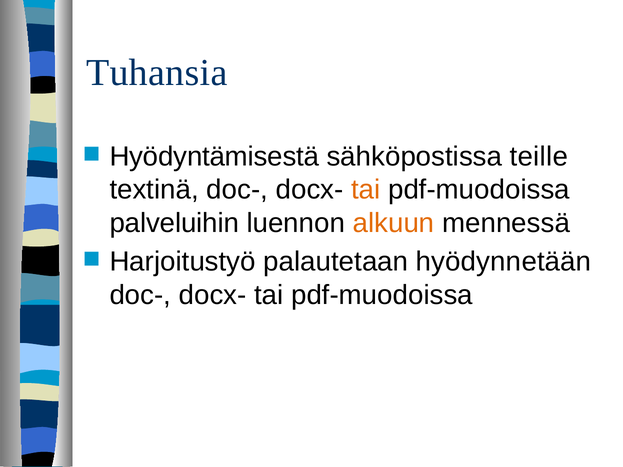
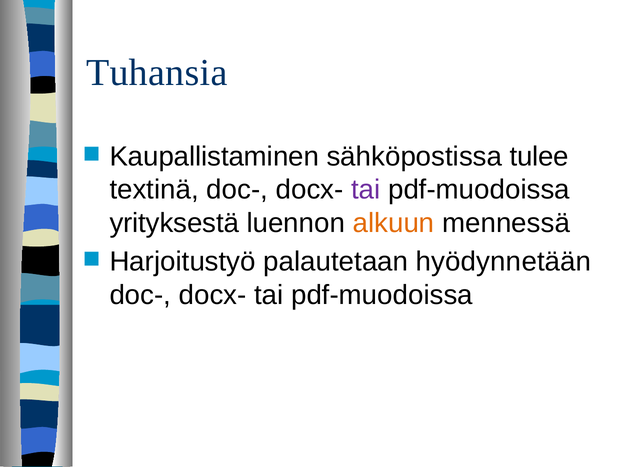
Hyödyntämisestä: Hyödyntämisestä -> Kaupallistaminen (214, 157)
teille: teille -> tulee (539, 157)
tai colour: orange -> purple (366, 190)
palveluihin: palveluihin -> yrityksestä (174, 223)
